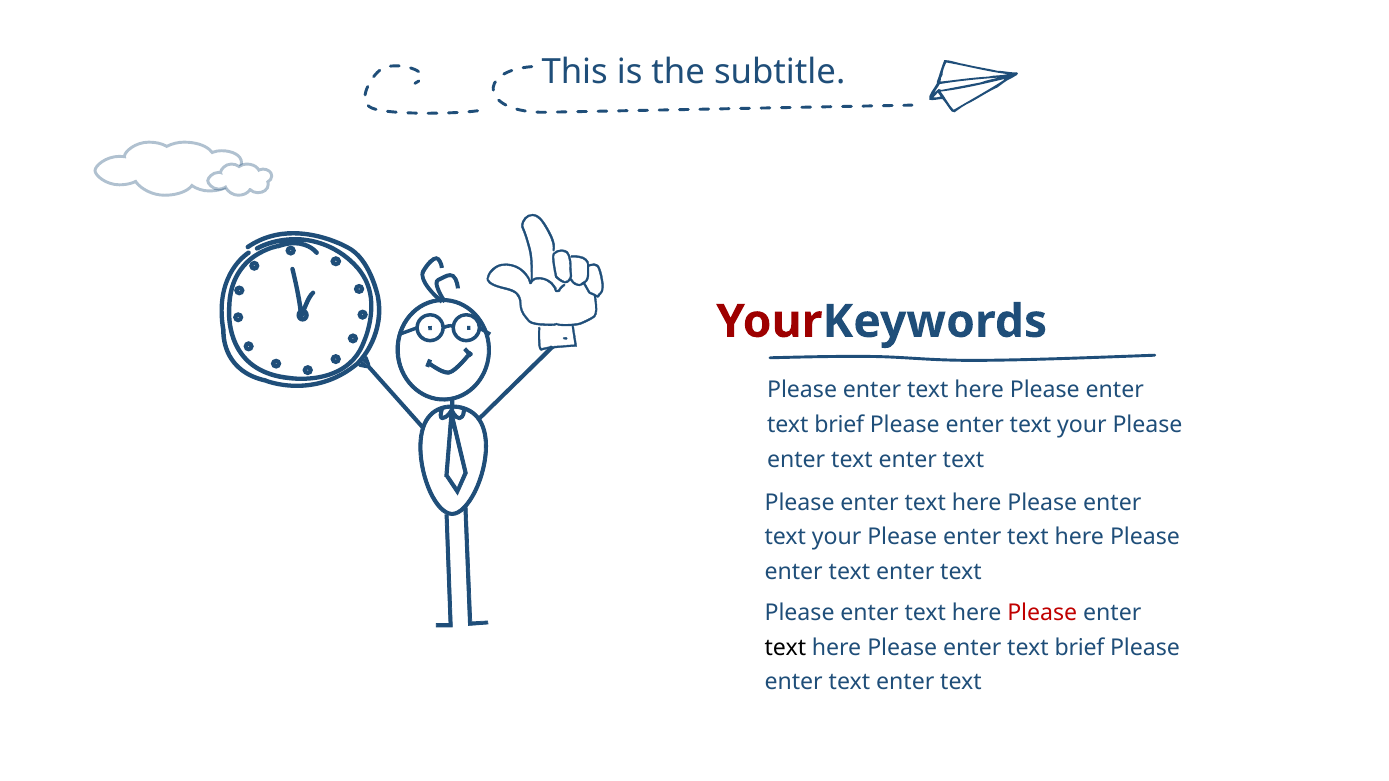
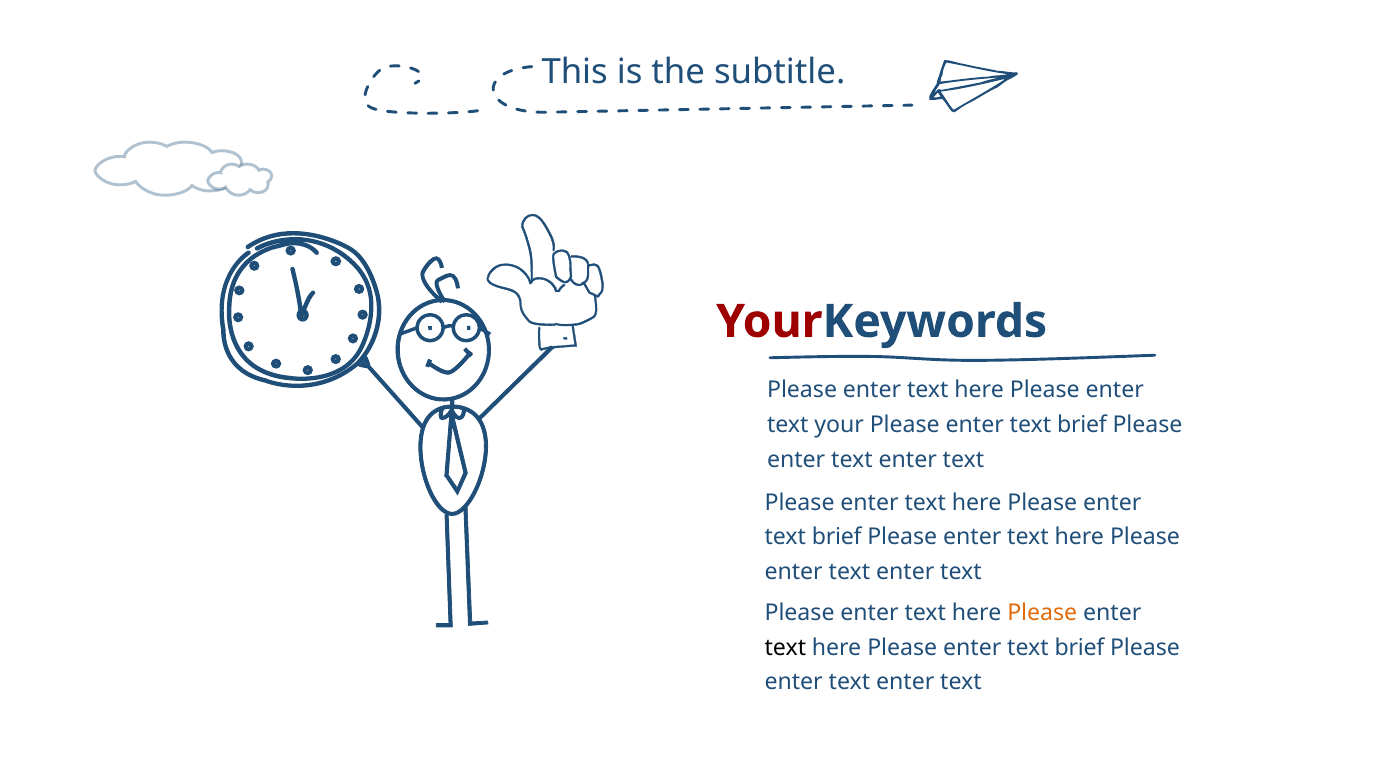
brief: brief -> your (839, 425)
your: your -> brief (1082, 425)
your: your -> brief (837, 538)
Please colour: red -> orange (1042, 613)
